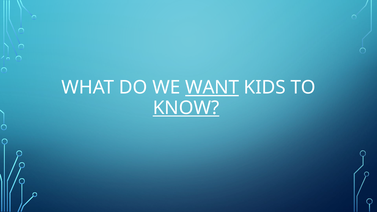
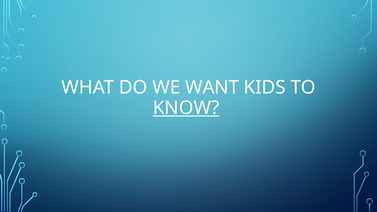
WANT underline: present -> none (212, 88)
